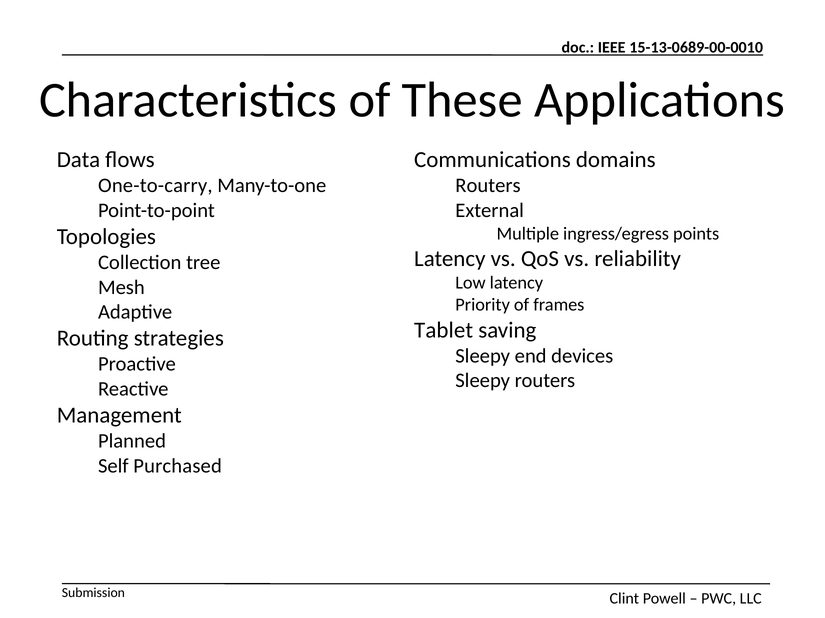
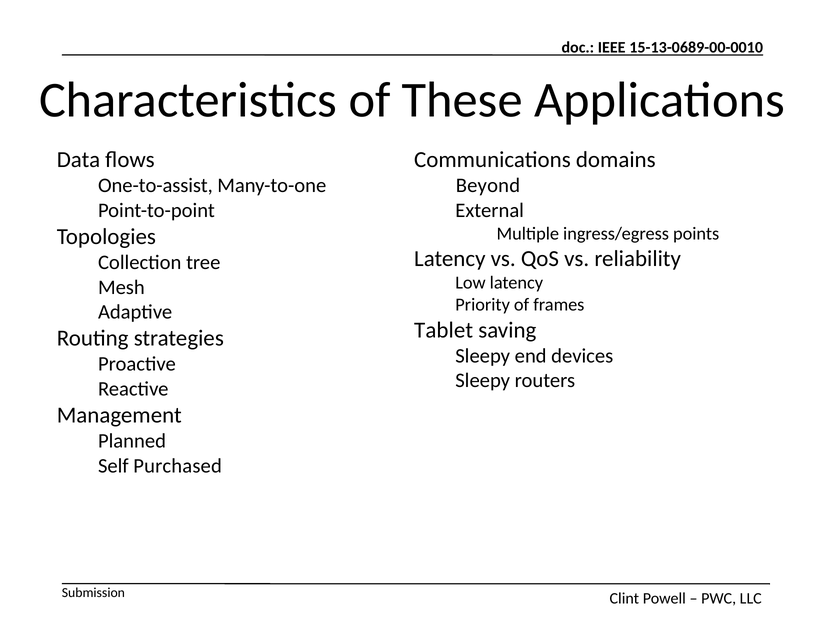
One-to-carry: One-to-carry -> One-to-assist (155, 186)
Routers: Routers -> Beyond (488, 186)
